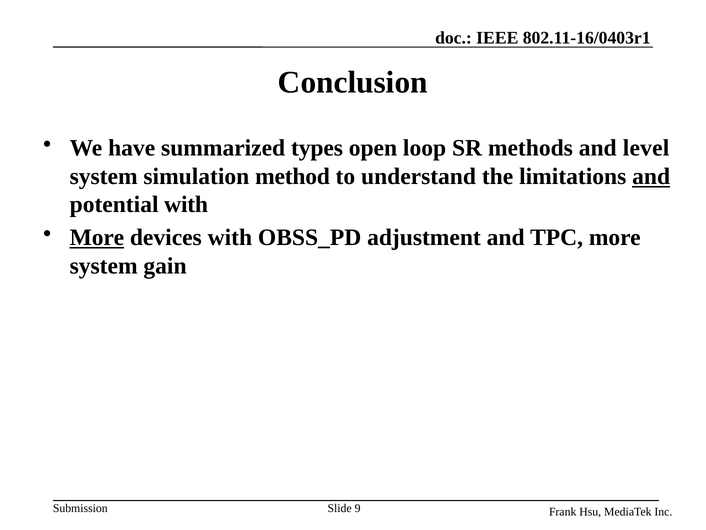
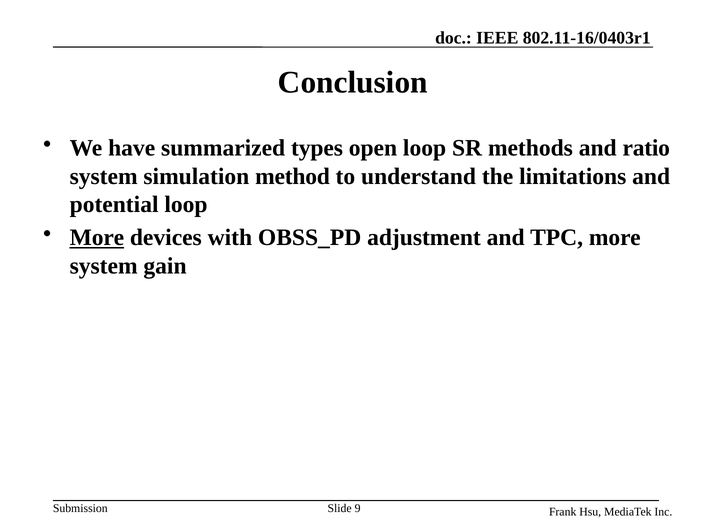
level: level -> ratio (646, 148)
and underline: present -> none (651, 176)
potential with: with -> loop (186, 205)
